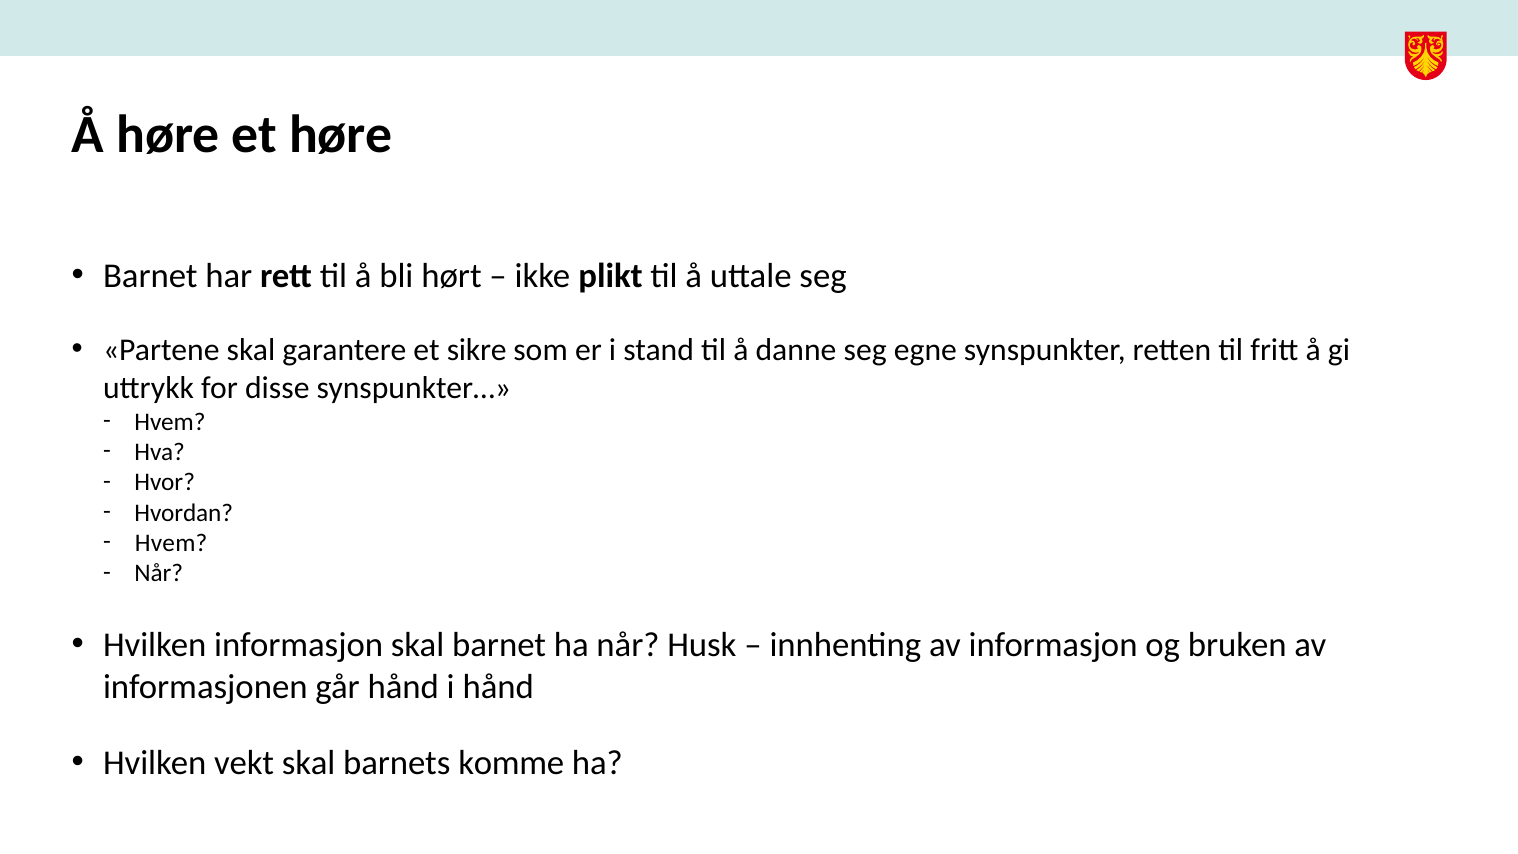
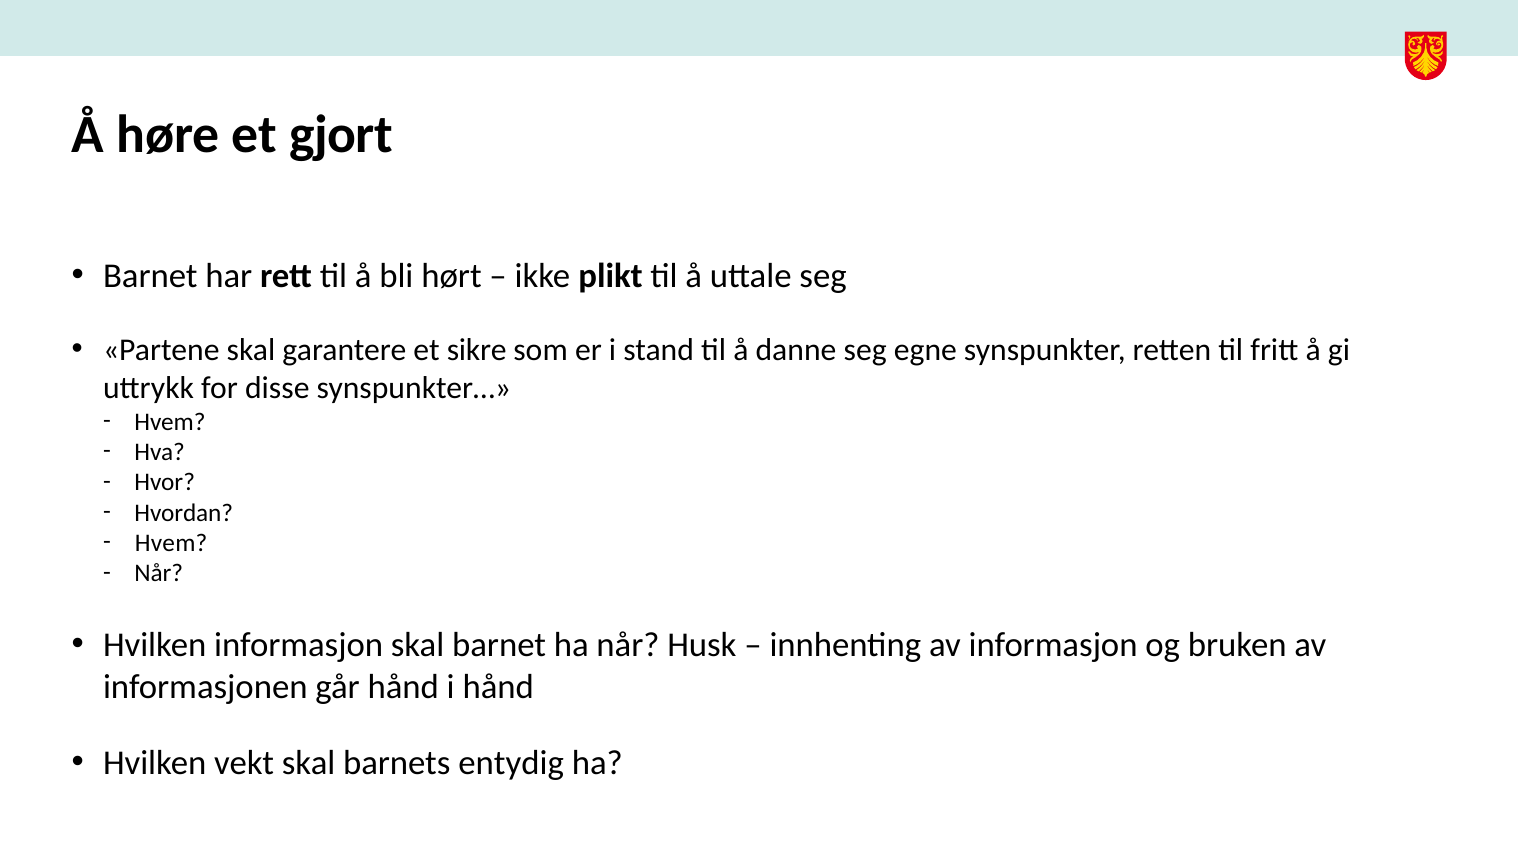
et høre: høre -> gjort (341, 134)
komme: komme -> entydig (511, 763)
